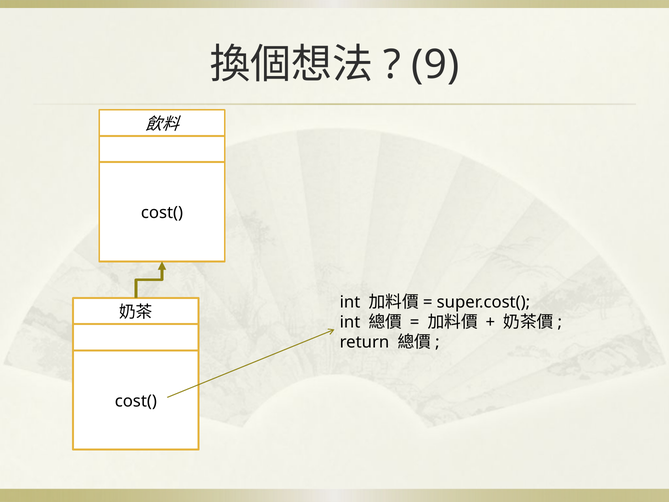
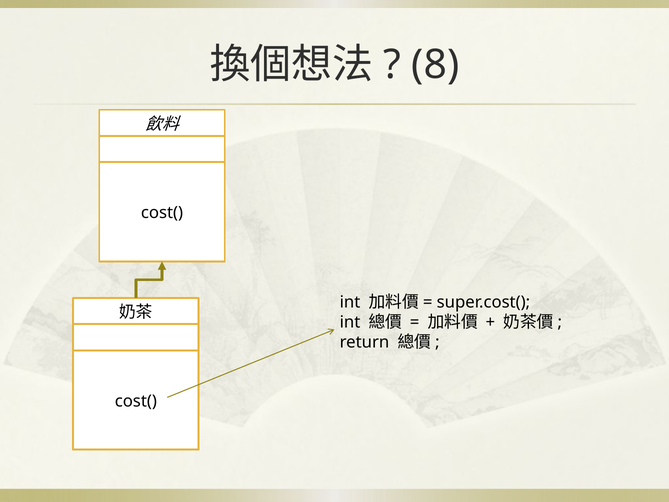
9: 9 -> 8 (435, 65)
